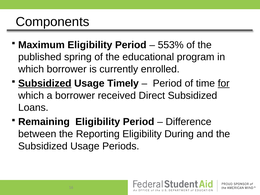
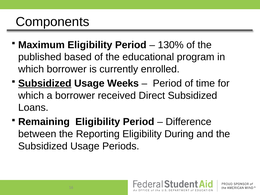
553%: 553% -> 130% (171, 45)
spring: spring -> based (78, 57)
Timely: Timely -> Weeks (123, 83)
for underline: present -> none (224, 83)
